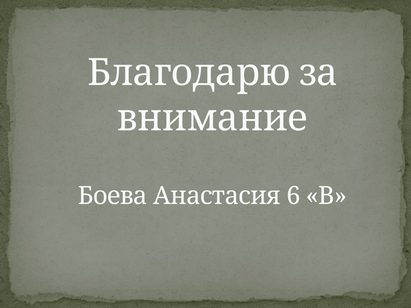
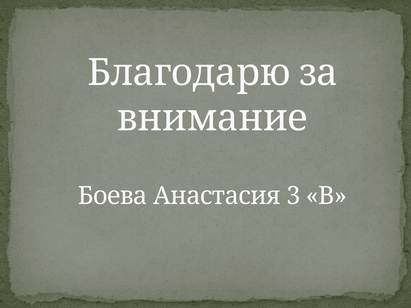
6: 6 -> 3 (293, 196)
